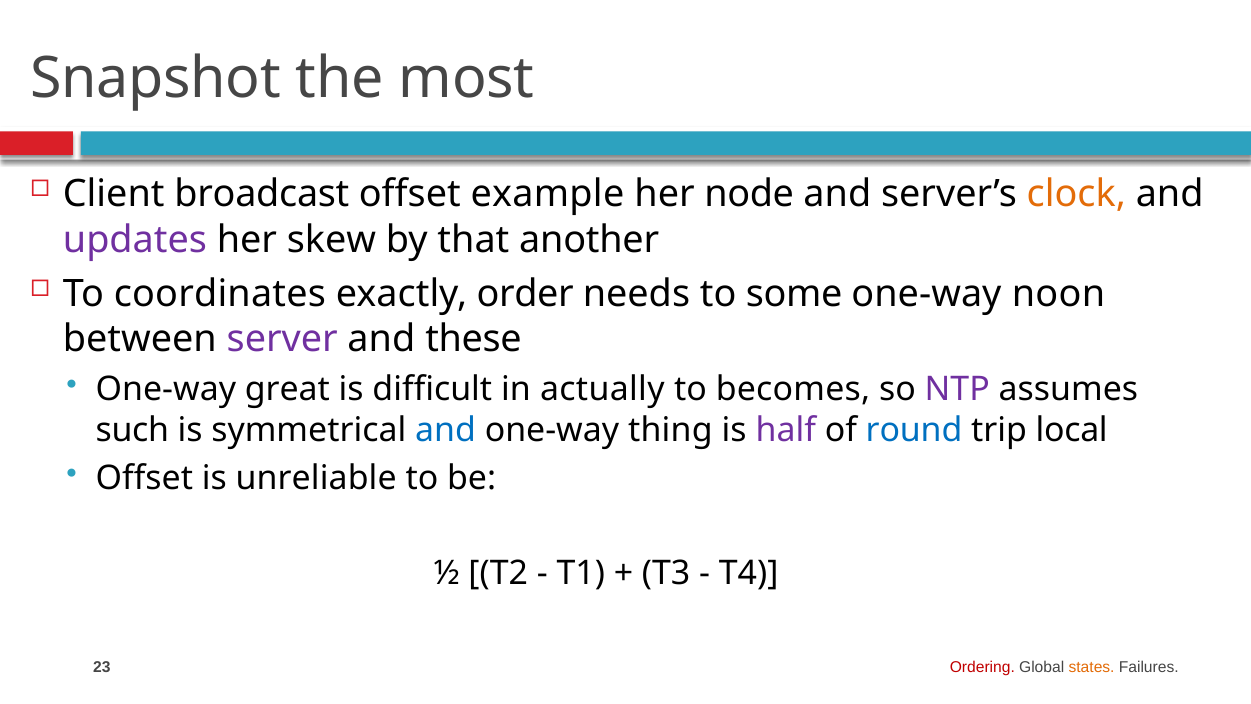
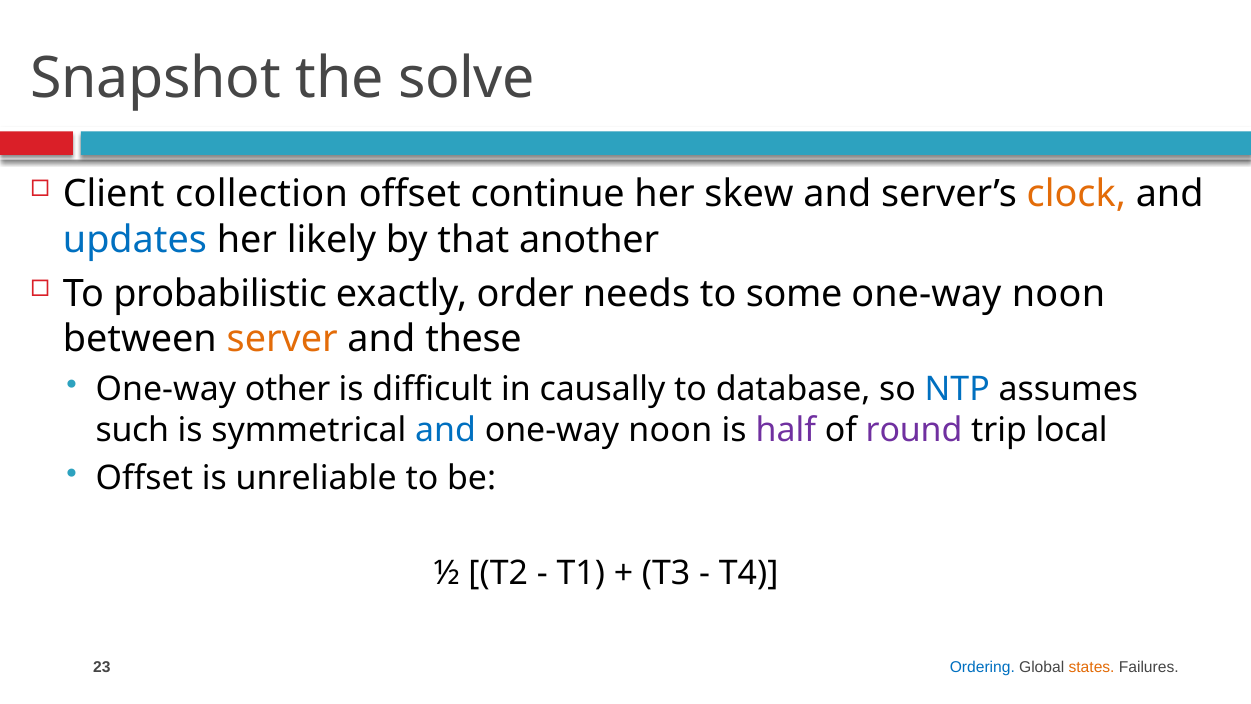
most: most -> solve (467, 78)
broadcast: broadcast -> collection (262, 194)
example: example -> continue (548, 194)
node: node -> skew (749, 194)
updates colour: purple -> blue (135, 239)
skew: skew -> likely (332, 239)
coordinates: coordinates -> probabilistic (220, 294)
server colour: purple -> orange (282, 339)
great: great -> other (288, 389)
actually: actually -> causally (602, 389)
becomes: becomes -> database (793, 389)
NTP colour: purple -> blue (957, 389)
thing: thing -> noon (670, 430)
round colour: blue -> purple (914, 430)
Ordering colour: red -> blue (982, 667)
